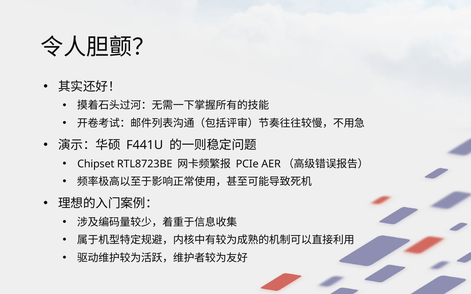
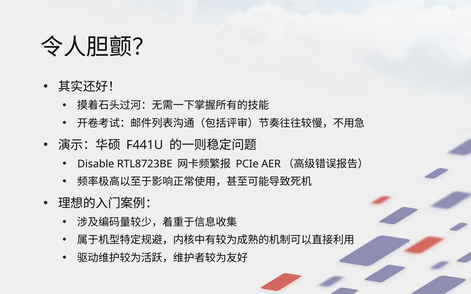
Chipset: Chipset -> Disable (96, 164)
